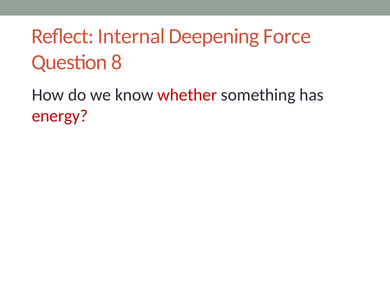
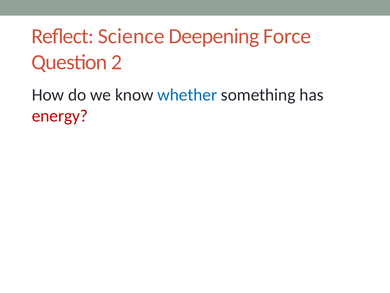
Internal: Internal -> Science (131, 36)
8: 8 -> 2 (117, 62)
whether colour: red -> blue (187, 95)
